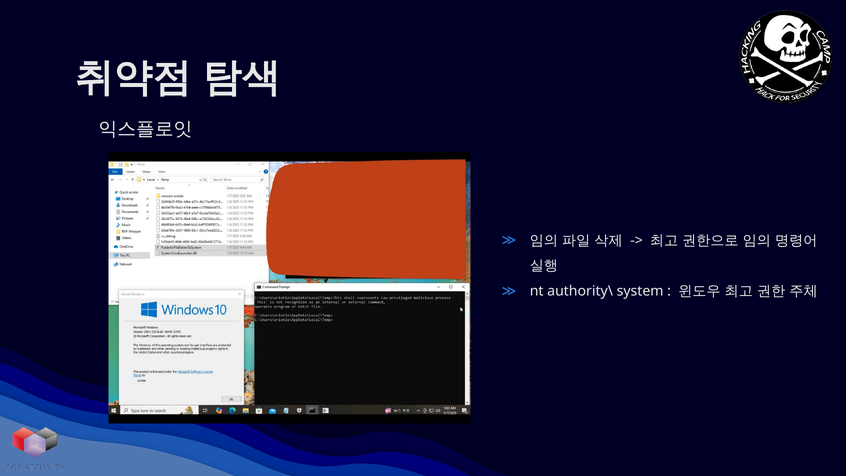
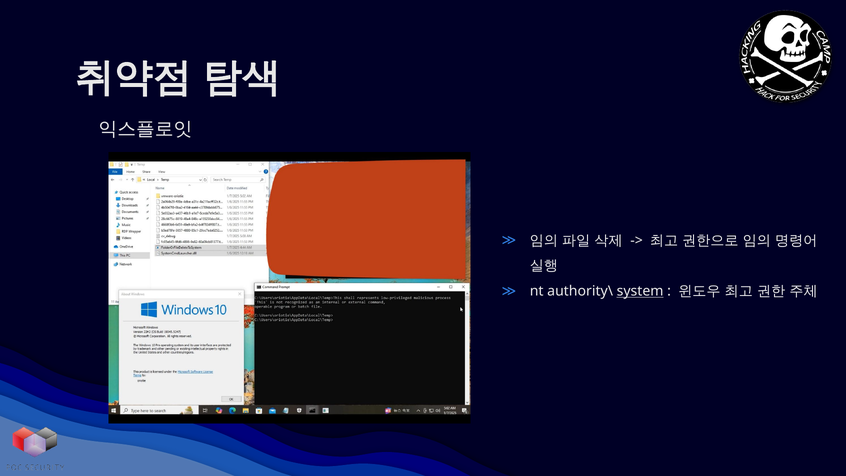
system underline: none -> present (640, 291)
